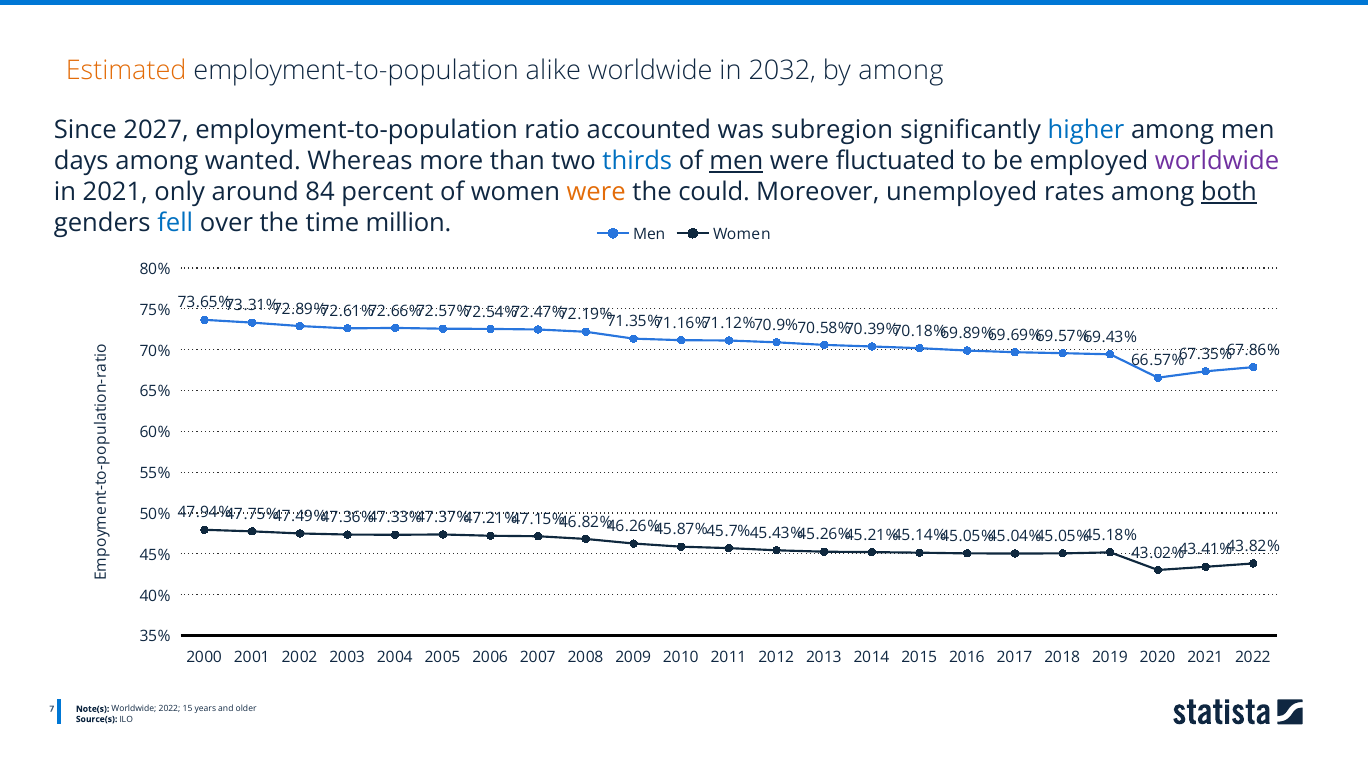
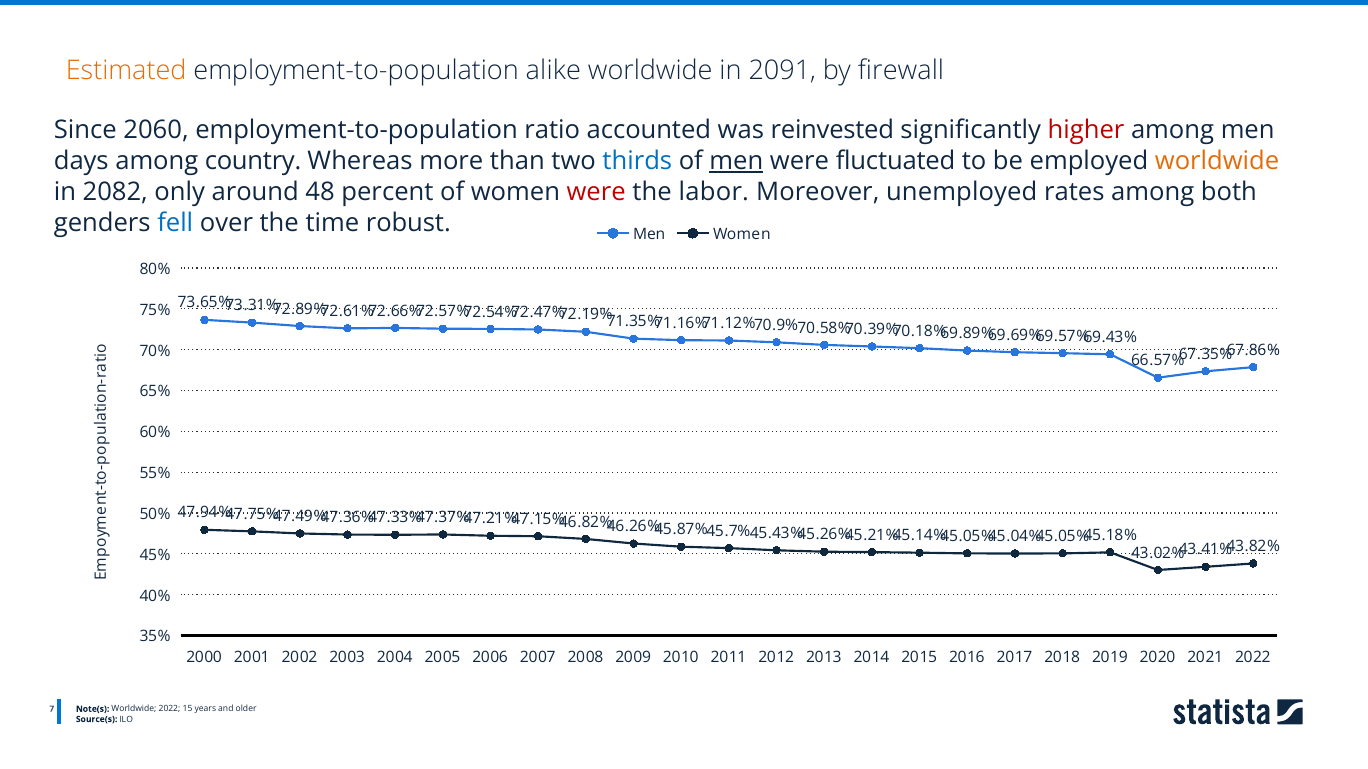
2032: 2032 -> 2091 (782, 71)
by among: among -> firewall (901, 71)
2027: 2027 -> 2060 (156, 130)
subregion: subregion -> reinvested (832, 130)
higher colour: blue -> red (1086, 130)
wanted: wanted -> country (253, 161)
worldwide colour: purple -> orange (1217, 161)
in 2021: 2021 -> 2082 (115, 192)
84: 84 -> 48 (320, 192)
were colour: orange -> red (596, 192)
could: could -> labor (714, 192)
both underline: present -> none (1229, 192)
million: million -> robust (408, 223)
